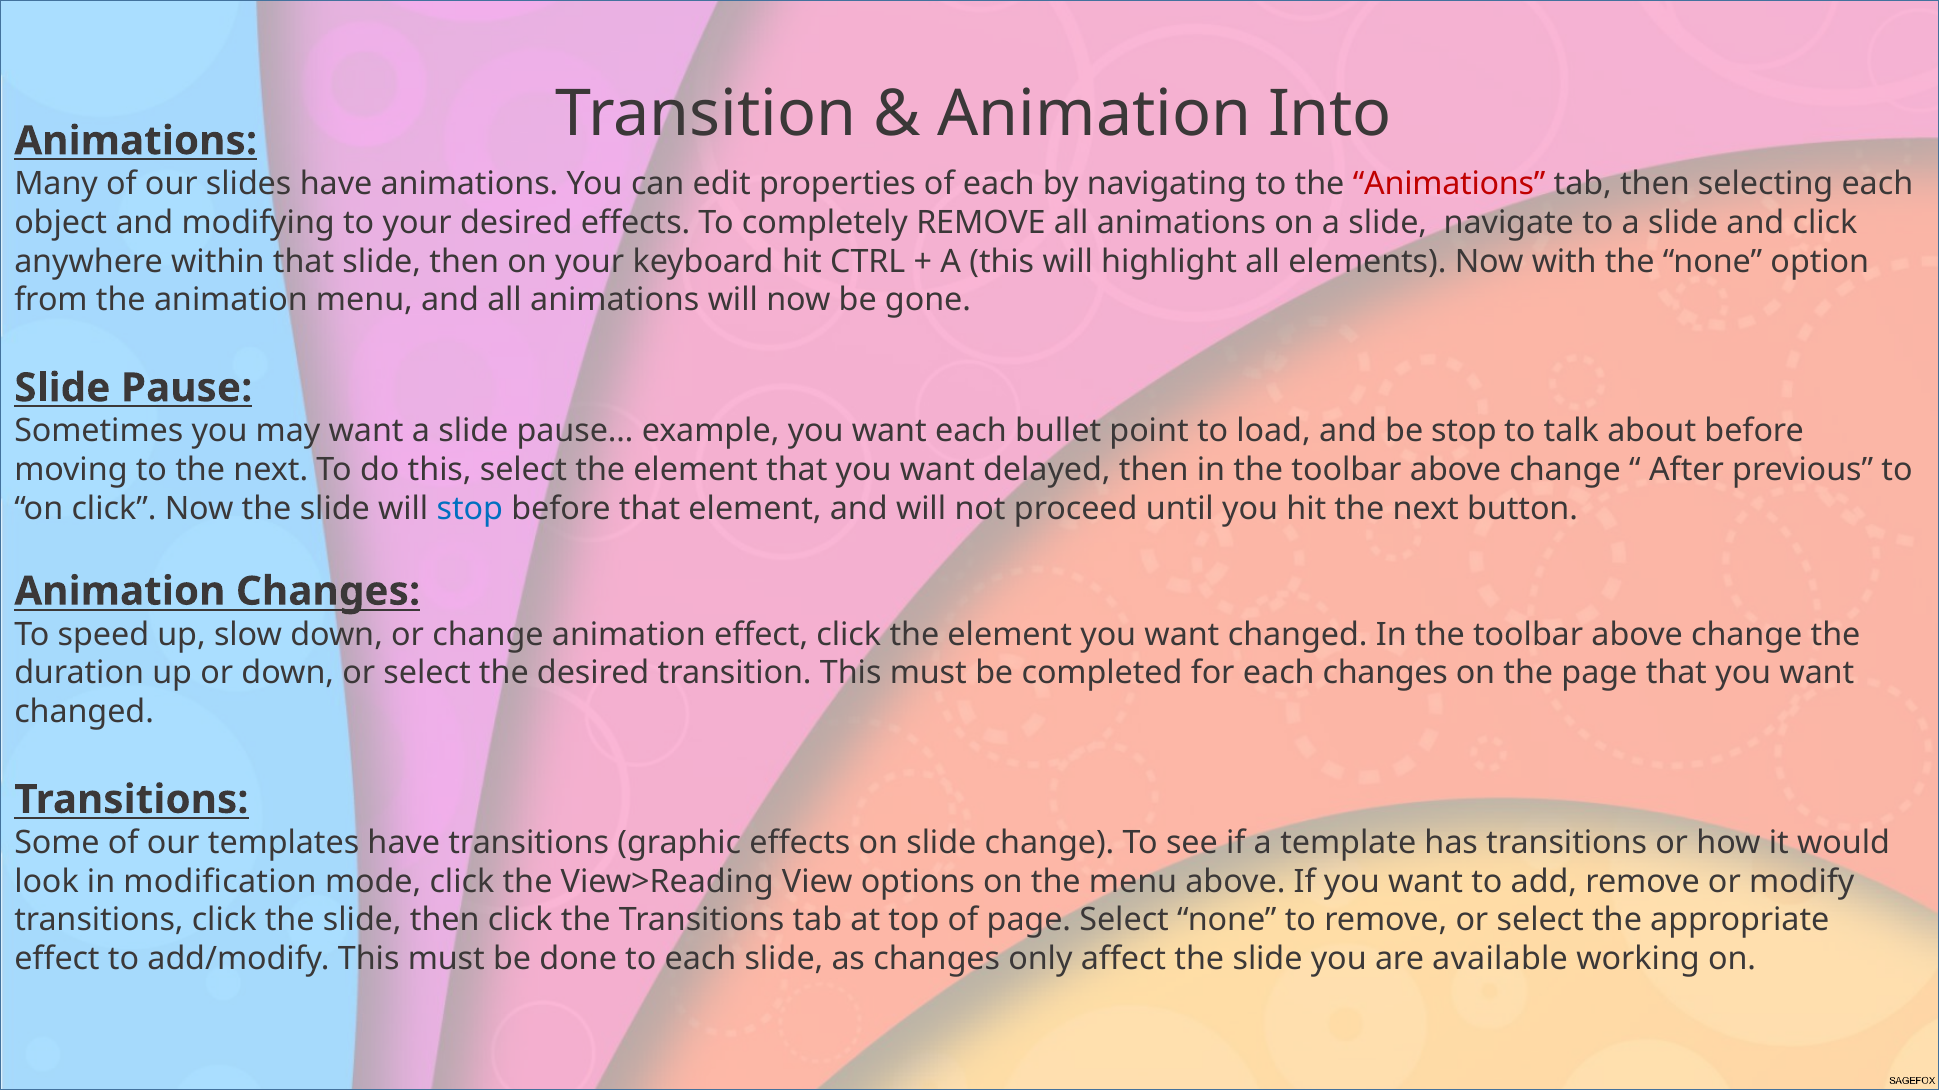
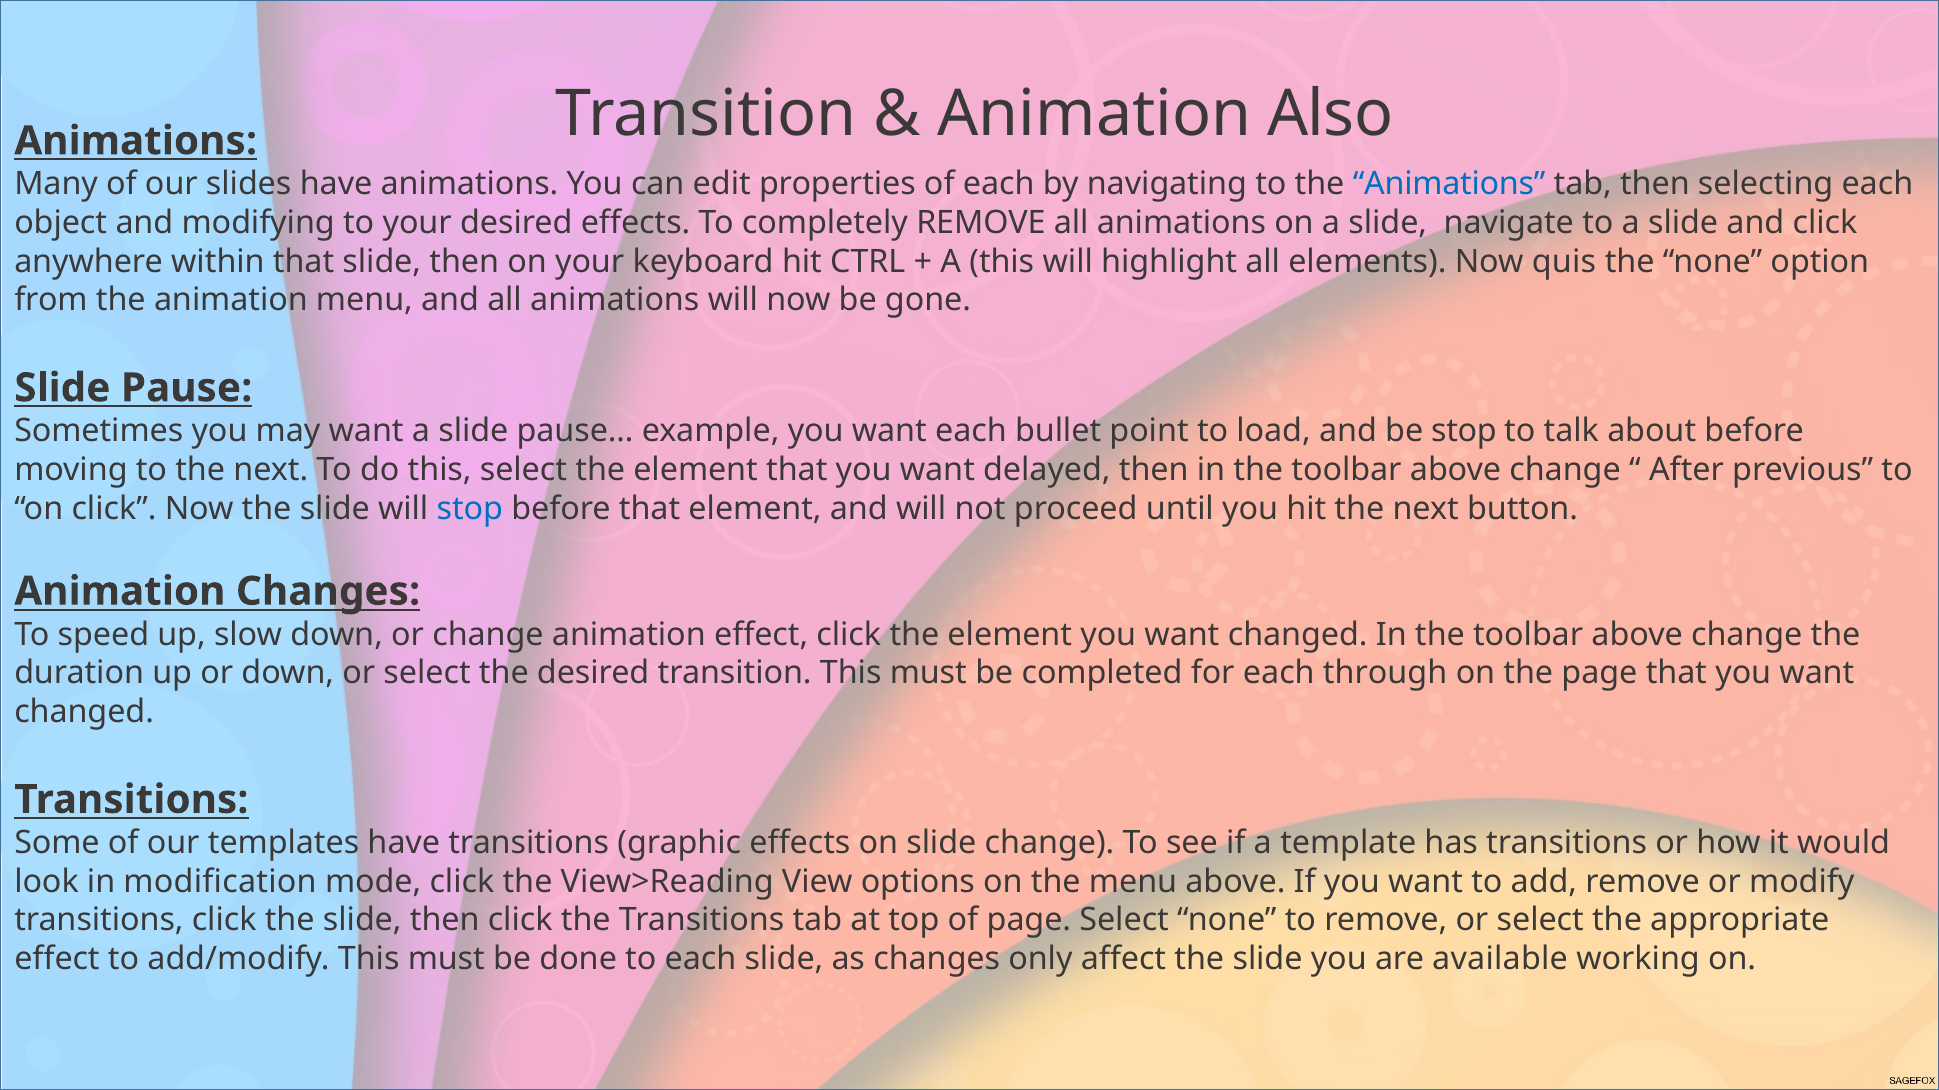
Into: Into -> Also (1330, 114)
Animations colour: red -> blue (1449, 184)
with: with -> quis (1564, 262)
each changes: changes -> through (1385, 674)
